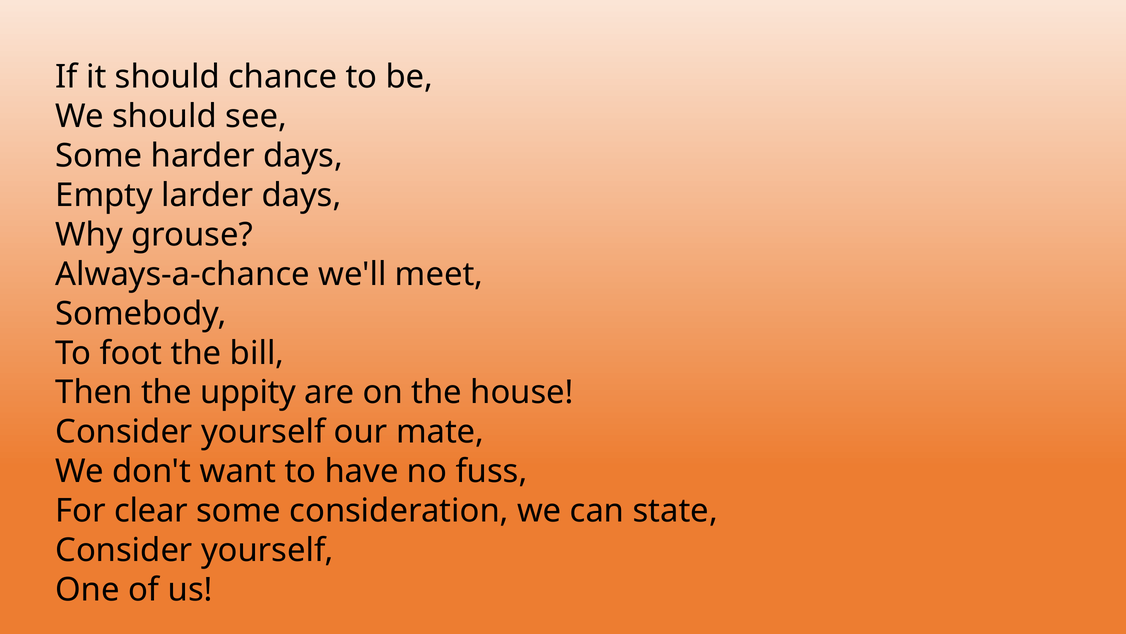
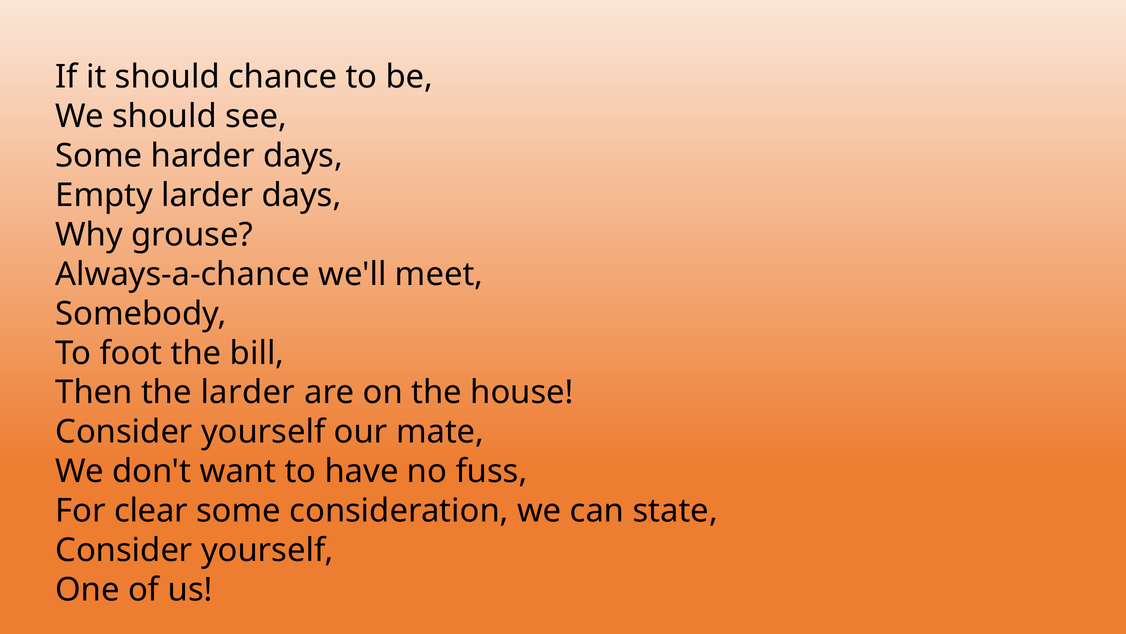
the uppity: uppity -> larder (248, 392)
